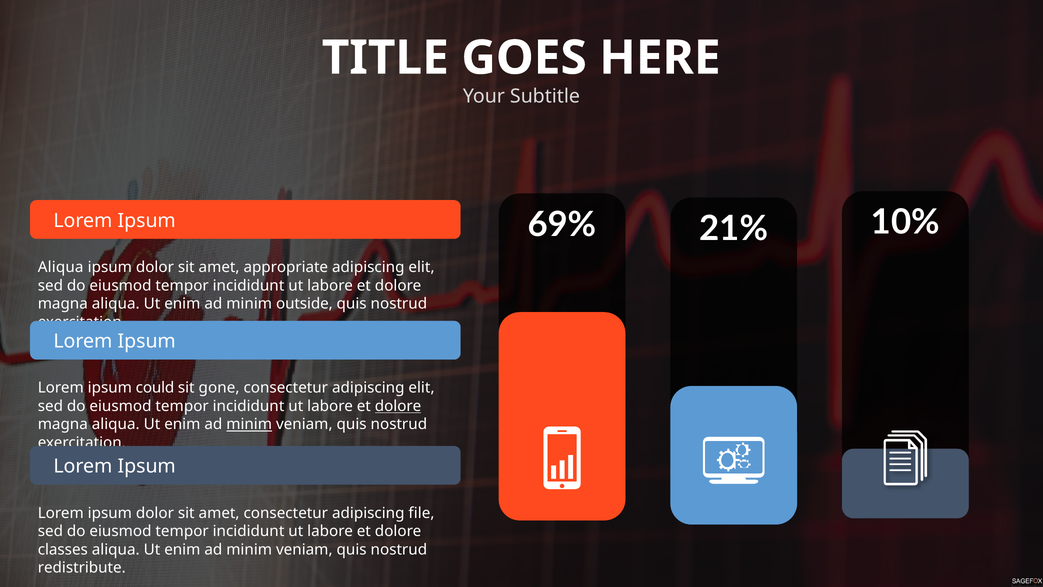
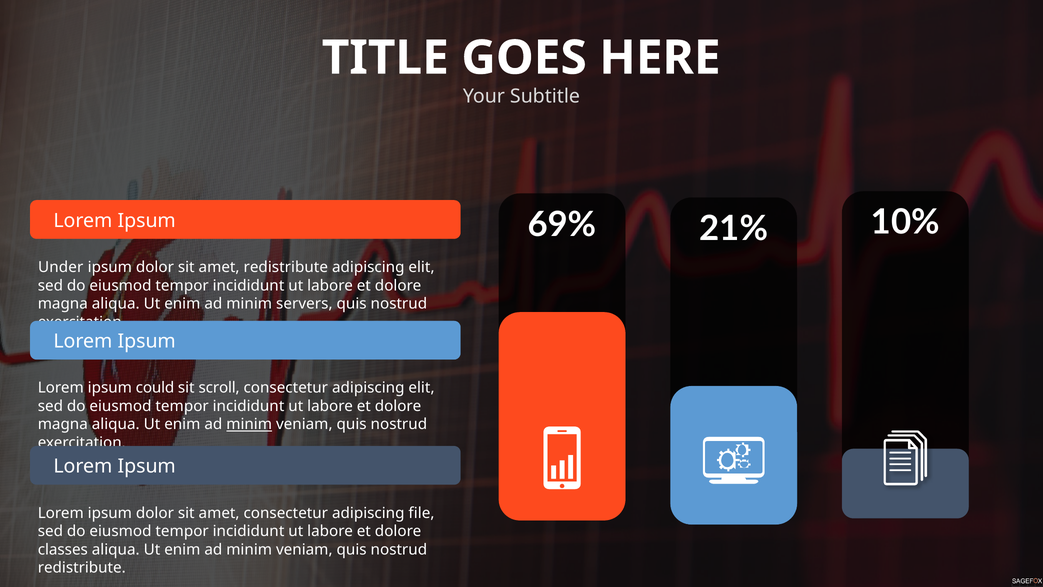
Aliqua: Aliqua -> Under (61, 267)
amet appropriate: appropriate -> redistribute (286, 267)
outside: outside -> servers (304, 304)
gone: gone -> scroll (219, 388)
dolore underline: present -> none (398, 406)
